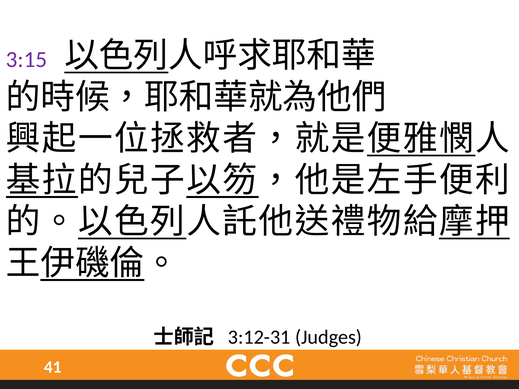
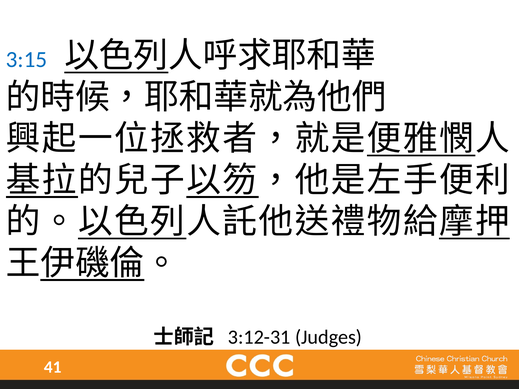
3:15 colour: purple -> blue (26, 60)
